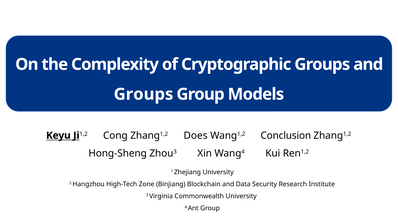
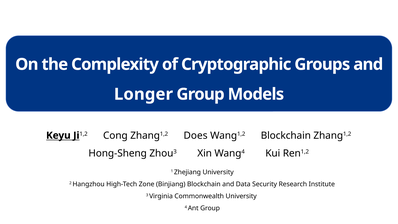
Groups: Groups -> Longer (143, 94)
Wang1,2 Conclusion: Conclusion -> Blockchain (286, 135)
